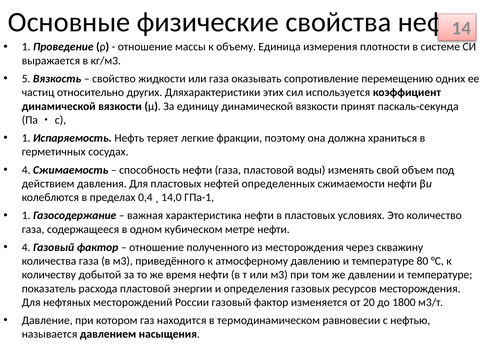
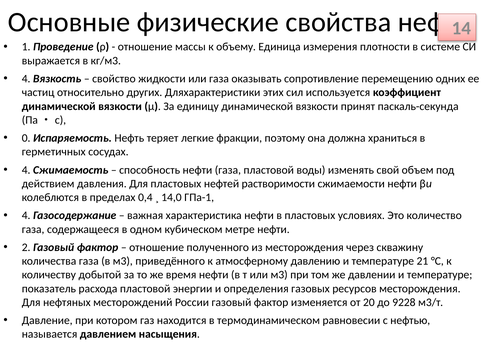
5: 5 -> 4 (26, 79)
1: 1 -> 0 (26, 138)
определенных: определенных -> растворимости (278, 184)
1: 1 -> 4 (26, 216)
4: 4 -> 2 (26, 248)
80: 80 -> 21 (422, 261)
1800: 1800 -> 9228 (404, 303)
